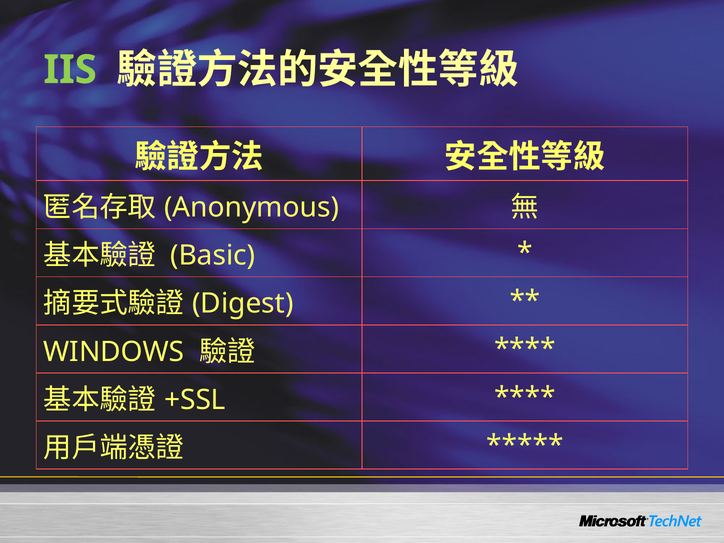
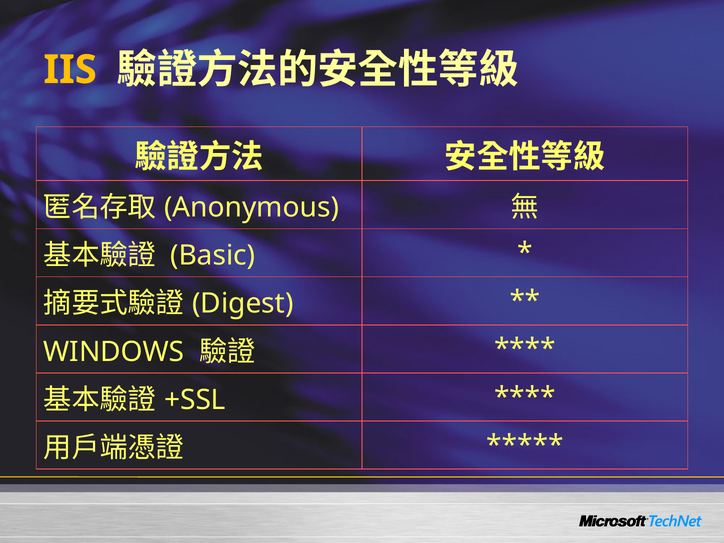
IIS colour: light green -> yellow (70, 70)
